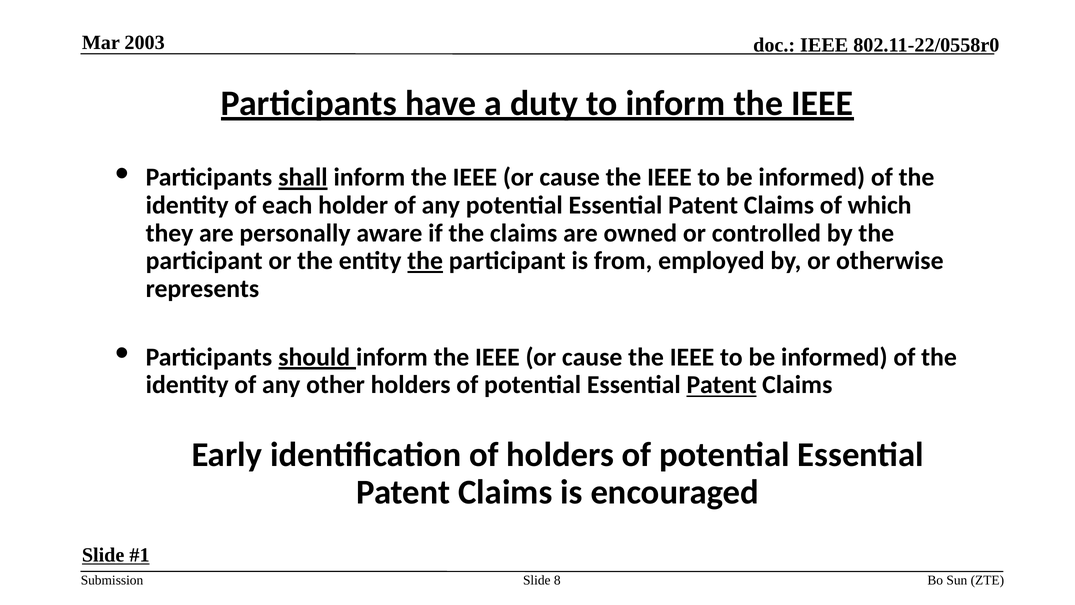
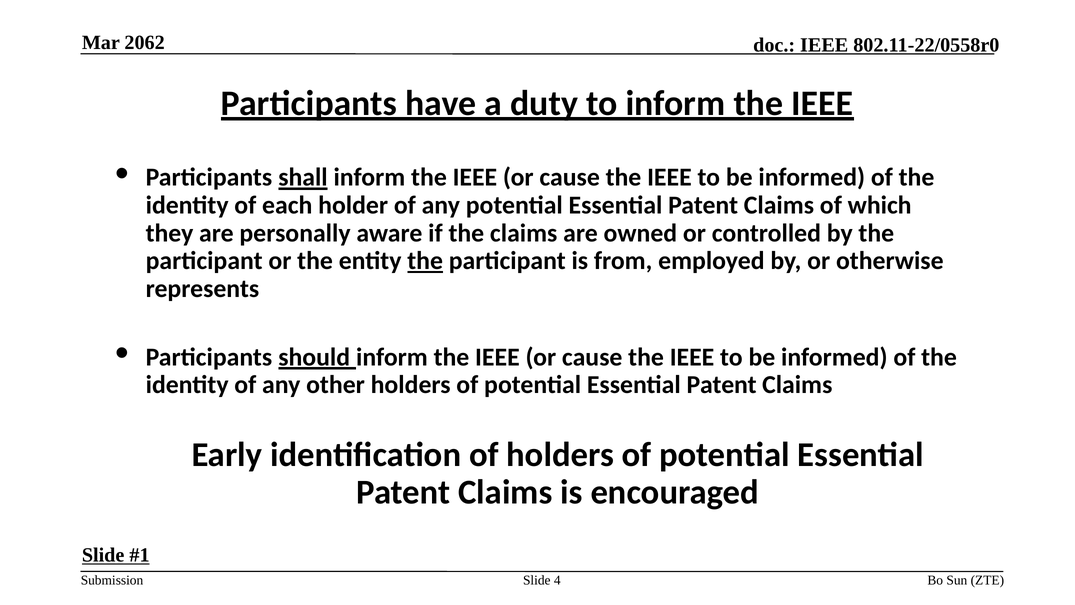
2003: 2003 -> 2062 (145, 43)
Patent underline: present -> none (722, 385)
8: 8 -> 4 (557, 580)
